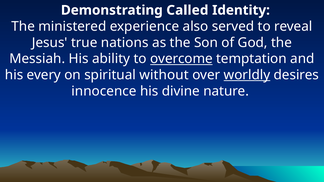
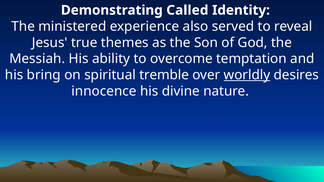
nations: nations -> themes (125, 43)
overcome underline: present -> none (181, 59)
every: every -> bring (44, 75)
without: without -> tremble (164, 75)
